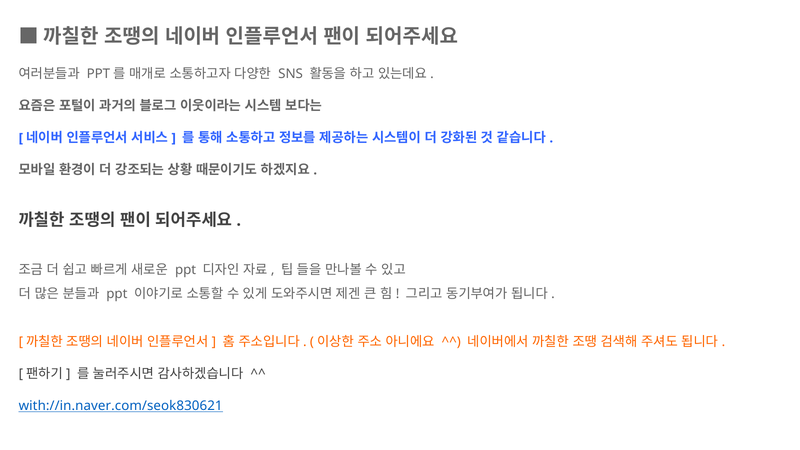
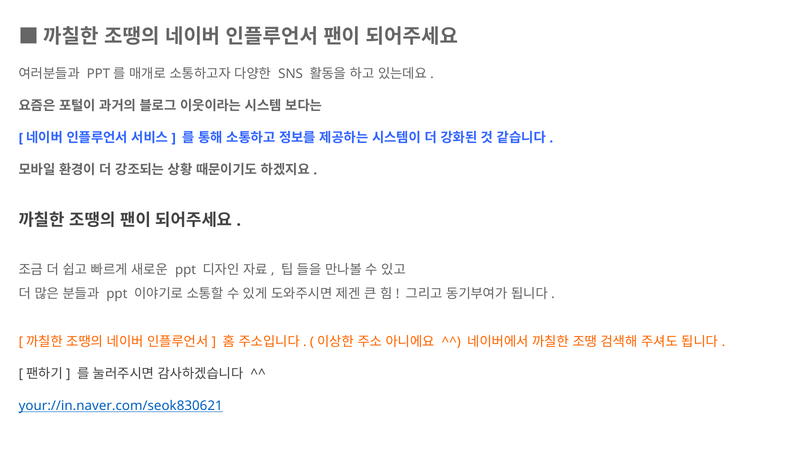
with://in.naver.com/seok830621: with://in.naver.com/seok830621 -> your://in.naver.com/seok830621 (121, 406)
